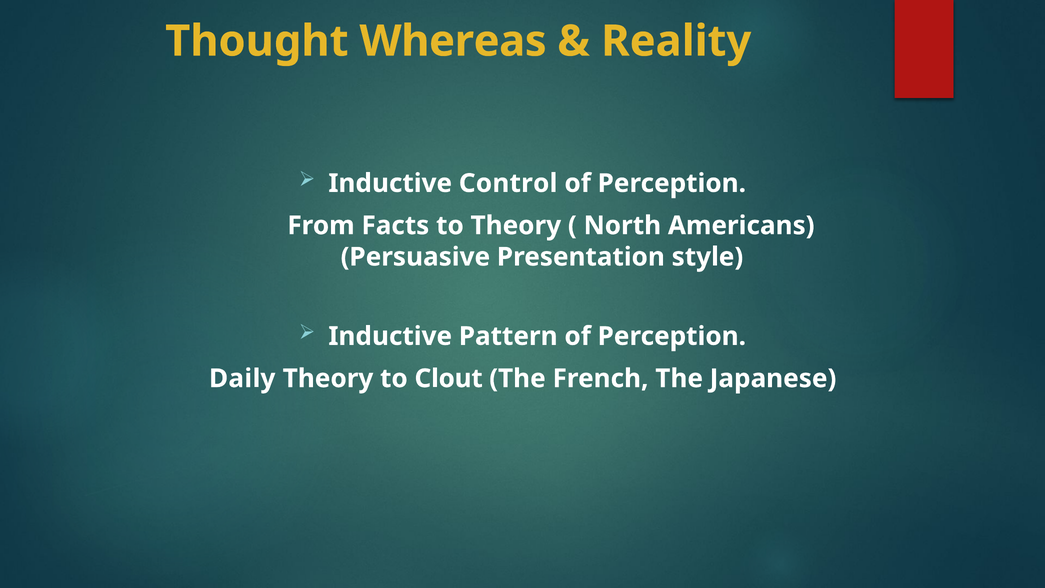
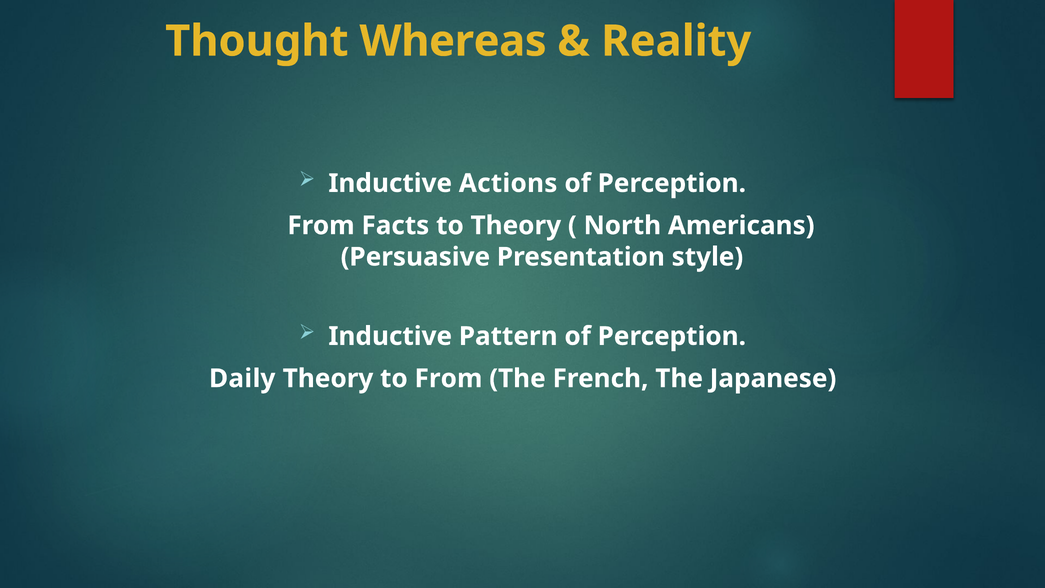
Control: Control -> Actions (508, 183)
to Clout: Clout -> From (448, 378)
